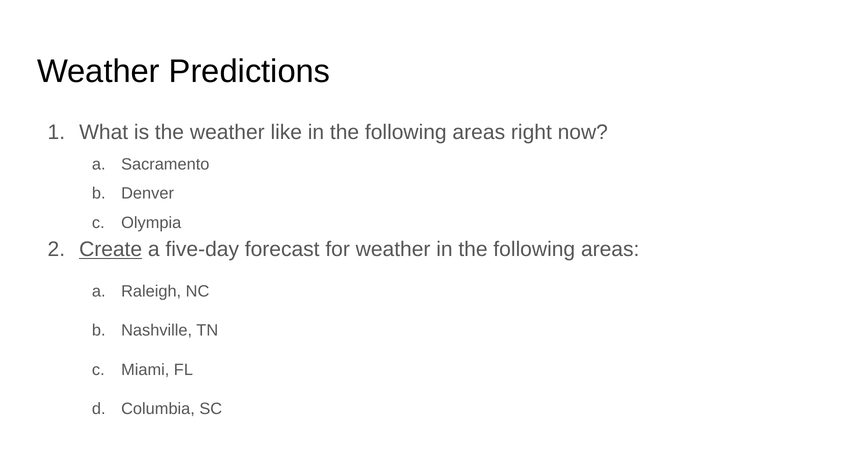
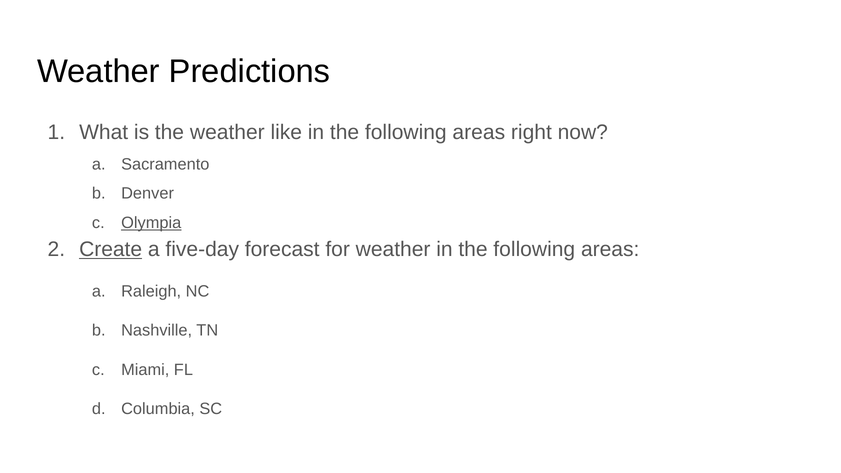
Olympia underline: none -> present (151, 223)
